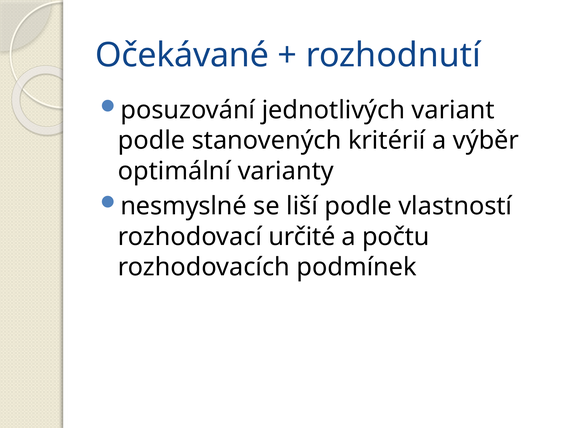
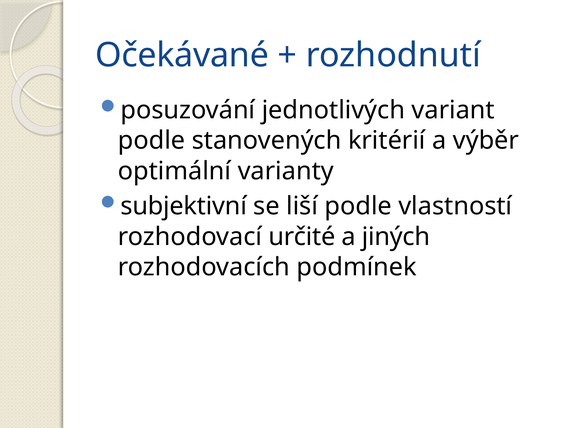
nesmyslné: nesmyslné -> subjektivní (184, 206)
počtu: počtu -> jiných (396, 236)
